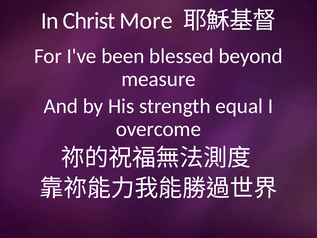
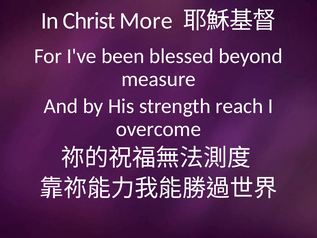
equal: equal -> reach (239, 106)
